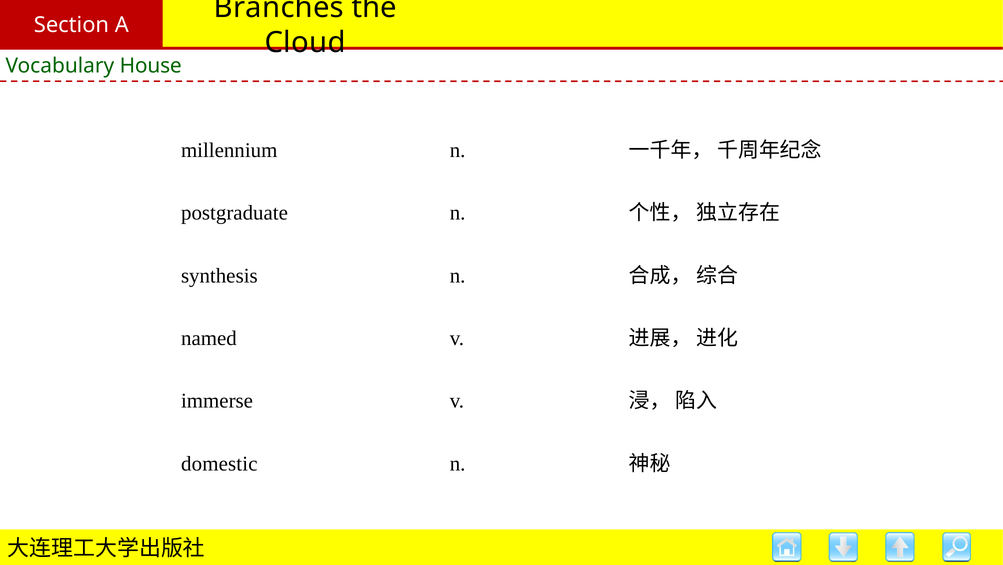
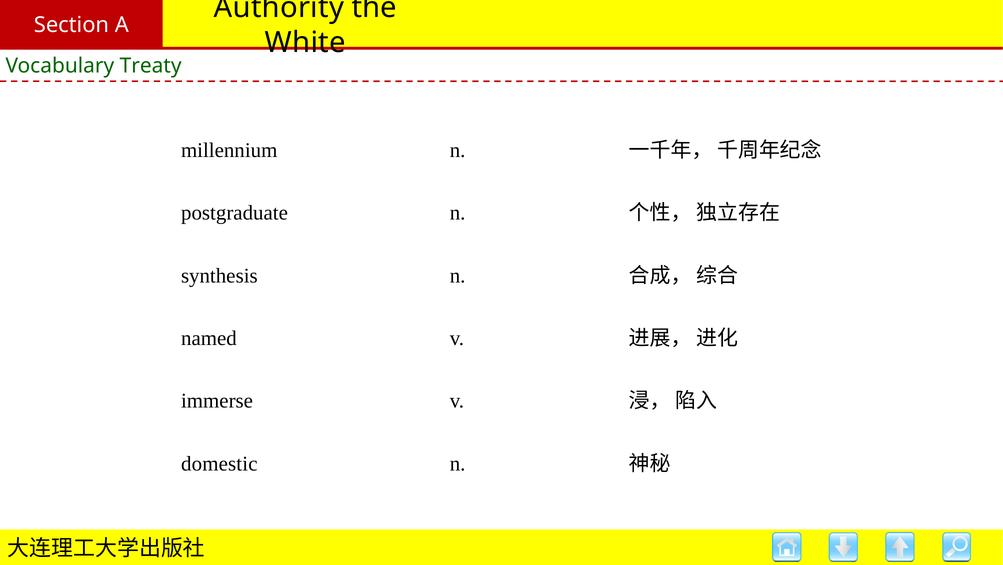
Branches: Branches -> Authority (279, 7)
Cloud: Cloud -> White (305, 43)
House: House -> Treaty (151, 66)
